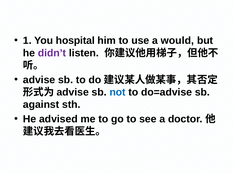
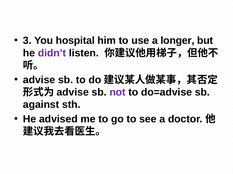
1: 1 -> 3 (27, 41)
would: would -> longer (177, 41)
not colour: blue -> purple (118, 93)
